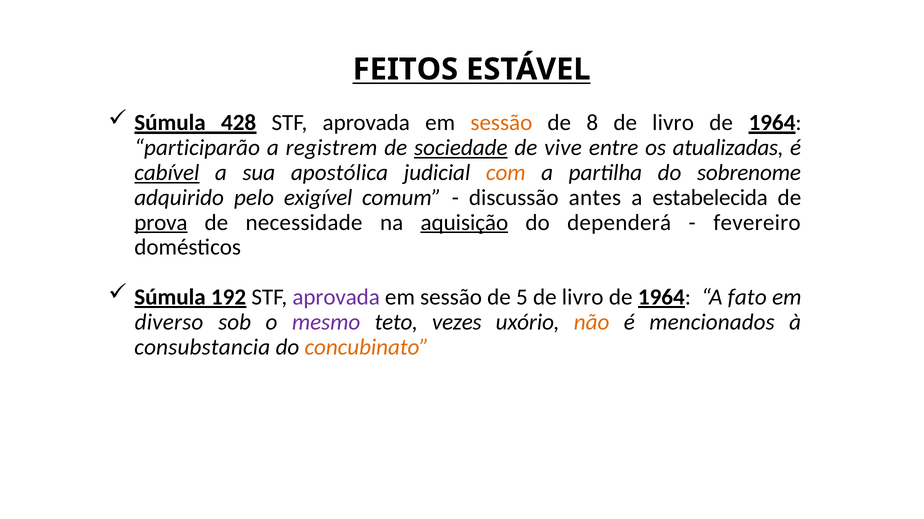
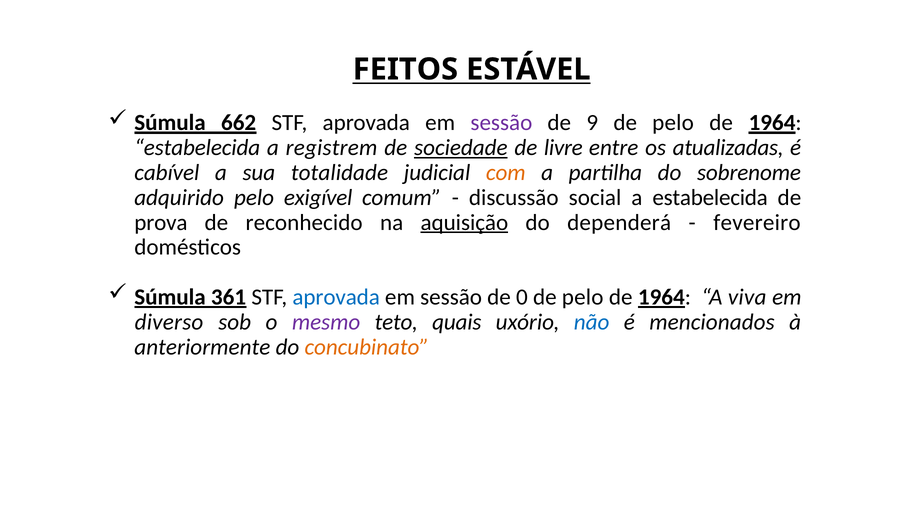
428: 428 -> 662 (239, 123)
sessão colour: orange -> purple (501, 123)
8: 8 -> 9 (592, 123)
livro: livro -> pelo (673, 123)
participarão: participarão -> estabelecida (197, 148)
vive: vive -> livre (563, 148)
cabível underline: present -> none (167, 173)
apostólica: apostólica -> totalidade (339, 173)
antes: antes -> social (595, 198)
prova underline: present -> none (161, 223)
necessidade: necessidade -> reconhecido (304, 223)
192: 192 -> 361 (229, 298)
aprovada colour: purple -> blue (336, 298)
5: 5 -> 0 (522, 298)
livro: livro -> pelo (583, 298)
fato: fato -> viva (747, 298)
vezes: vezes -> quais (457, 323)
não colour: orange -> blue (592, 323)
consubstancia: consubstancia -> anteriormente (202, 347)
